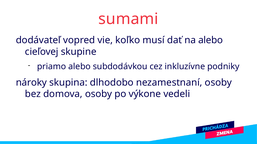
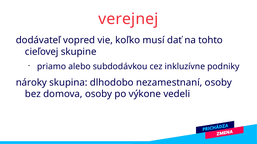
sumami: sumami -> verejnej (128, 19)
na alebo: alebo -> tohto (211, 40)
